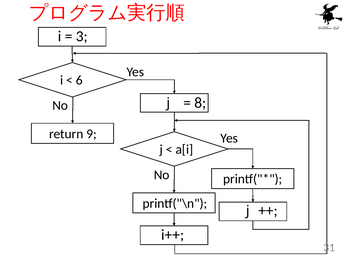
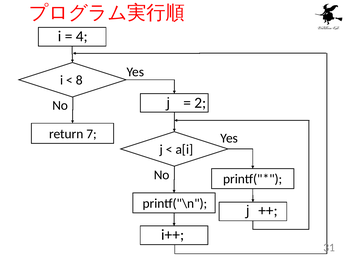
3: 3 -> 4 (82, 36)
6: 6 -> 8 (79, 80)
8: 8 -> 2 (200, 103)
9: 9 -> 7 (92, 134)
